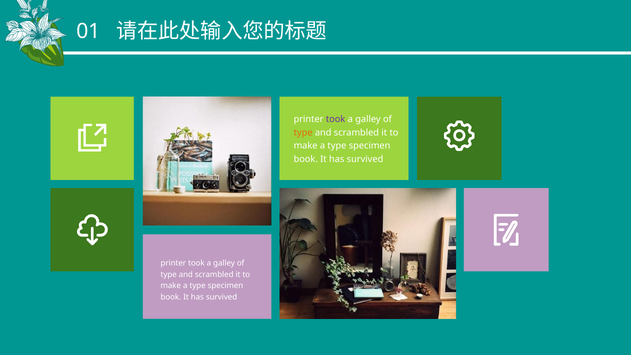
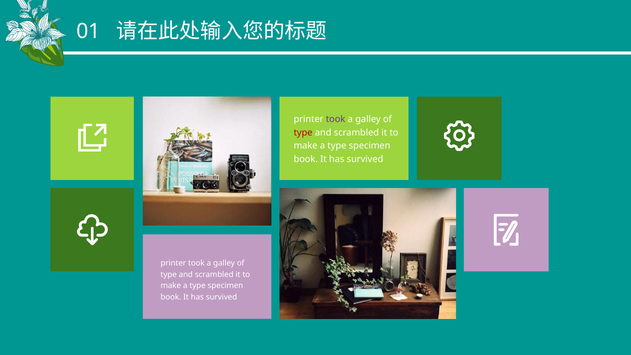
type colour: orange -> red (303, 132)
